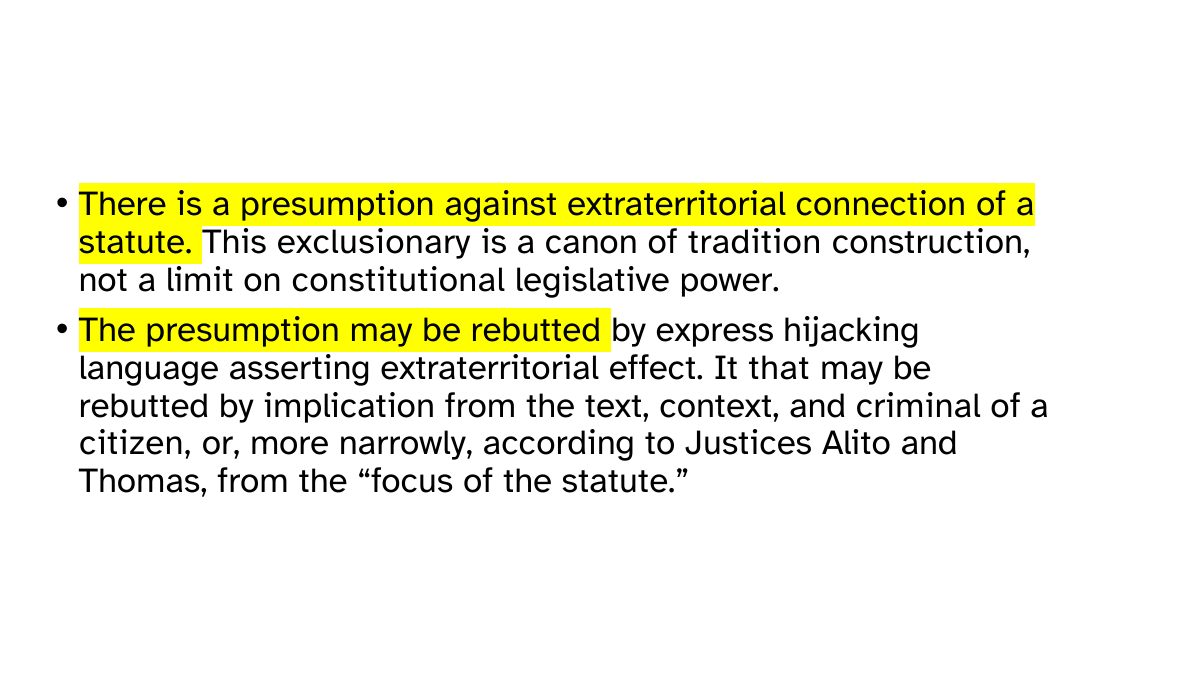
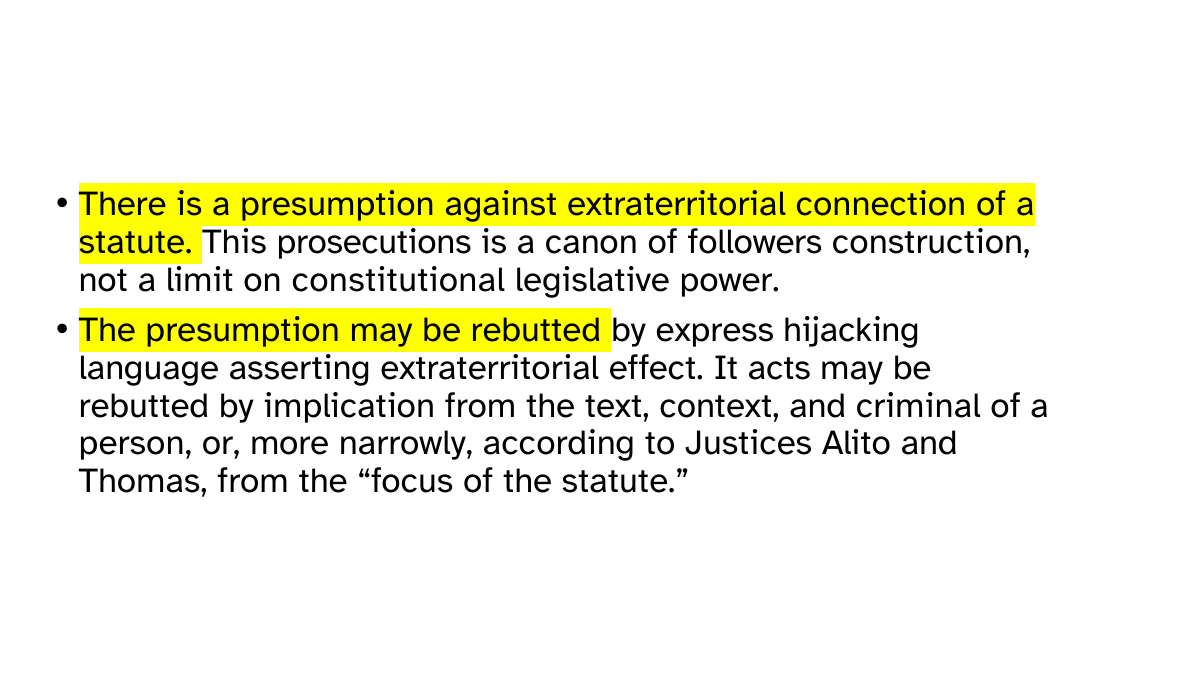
exclusionary: exclusionary -> prosecutions (374, 242)
tradition: tradition -> followers (755, 242)
that: that -> acts (779, 368)
citizen: citizen -> person (135, 444)
